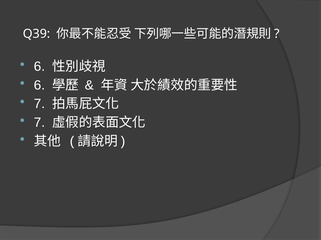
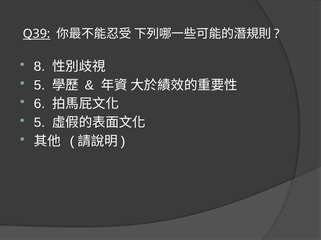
Q39 underline: none -> present (37, 34)
6: 6 -> 8 (40, 67)
6: 6 -> 5 (40, 85)
7: 7 -> 6 (40, 104)
7: 7 -> 5 (40, 123)
